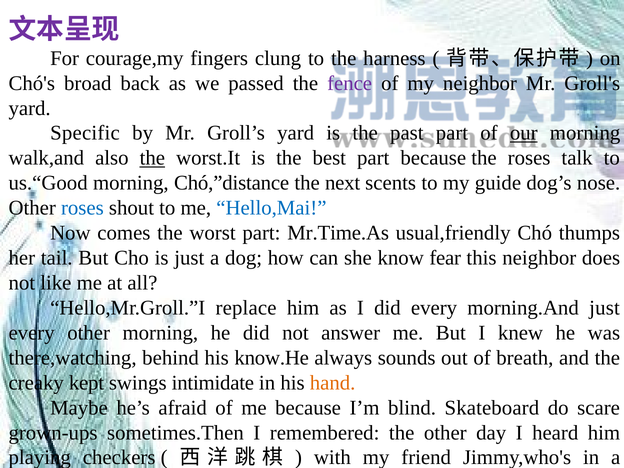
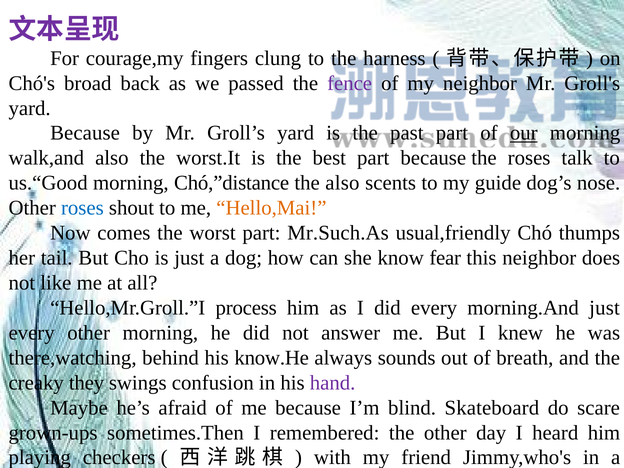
Specific: Specific -> Because (85, 133)
the underline: present -> none (152, 158)
the next: next -> also (342, 183)
Hello,Mai colour: blue -> orange (271, 208)
Mr.Time.As: Mr.Time.As -> Mr.Such.As (338, 233)
replace: replace -> process (246, 308)
kept: kept -> they (86, 383)
intimidate: intimidate -> confusion (213, 383)
hand colour: orange -> purple (333, 383)
